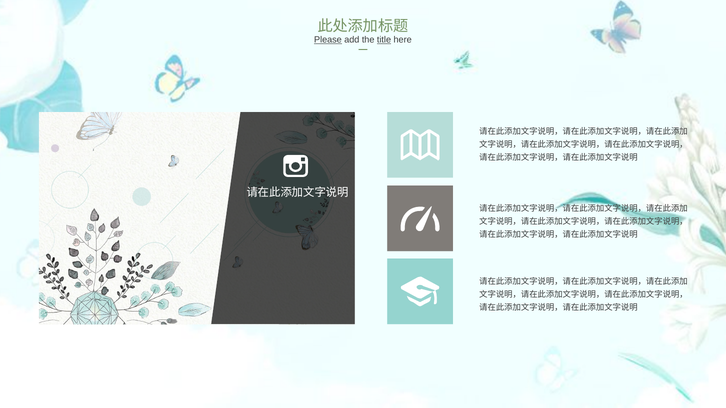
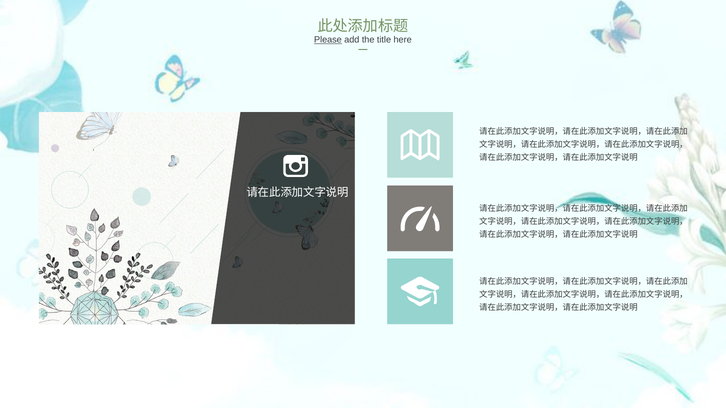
title underline: present -> none (384, 40)
